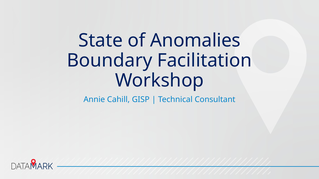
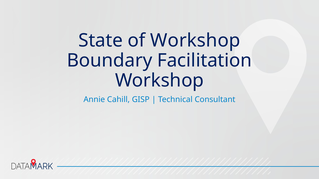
of Anomalies: Anomalies -> Workshop (195, 40)
